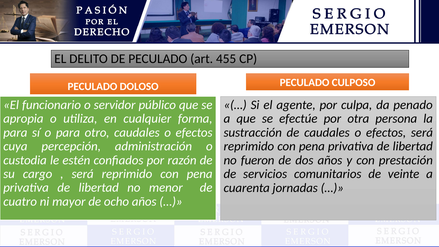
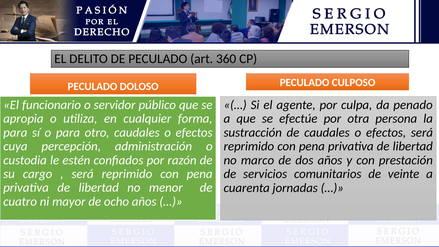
455: 455 -> 360 (226, 59)
fueron: fueron -> marco (258, 160)
